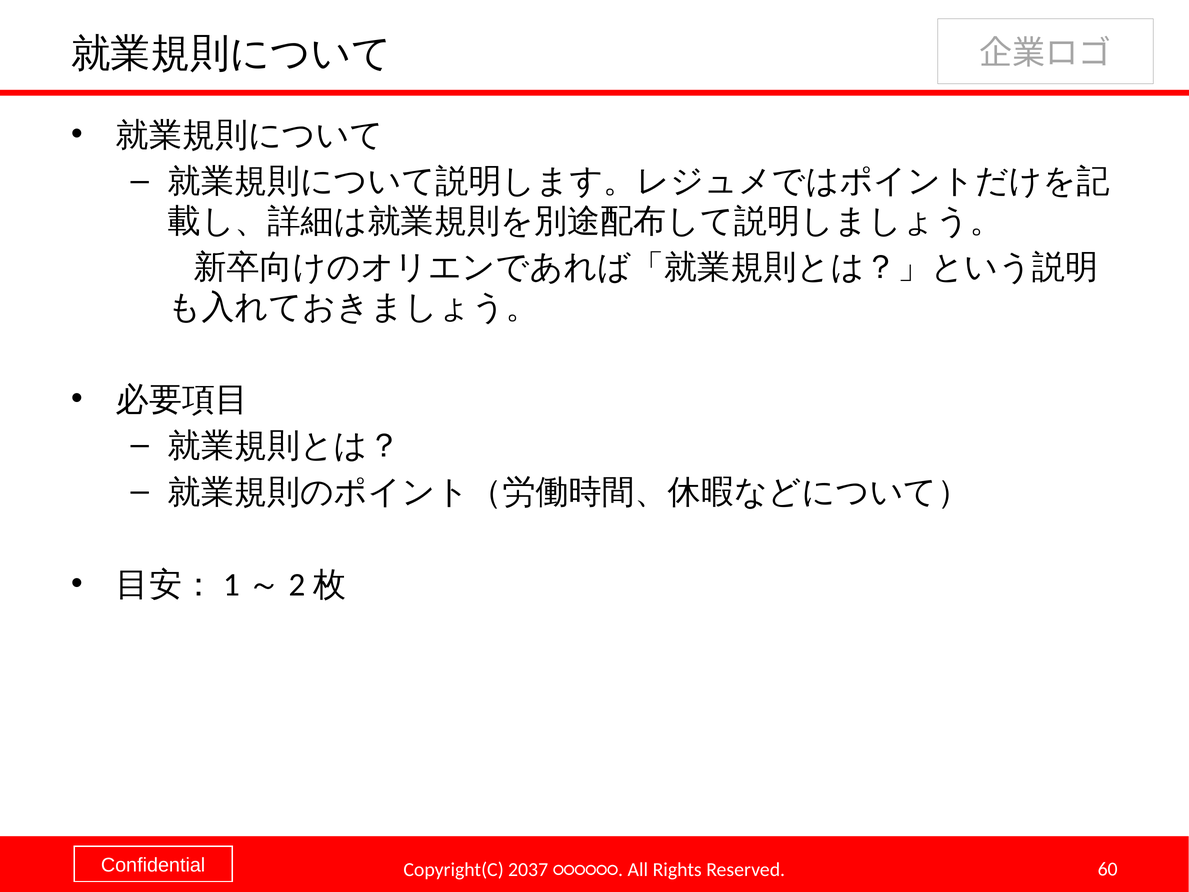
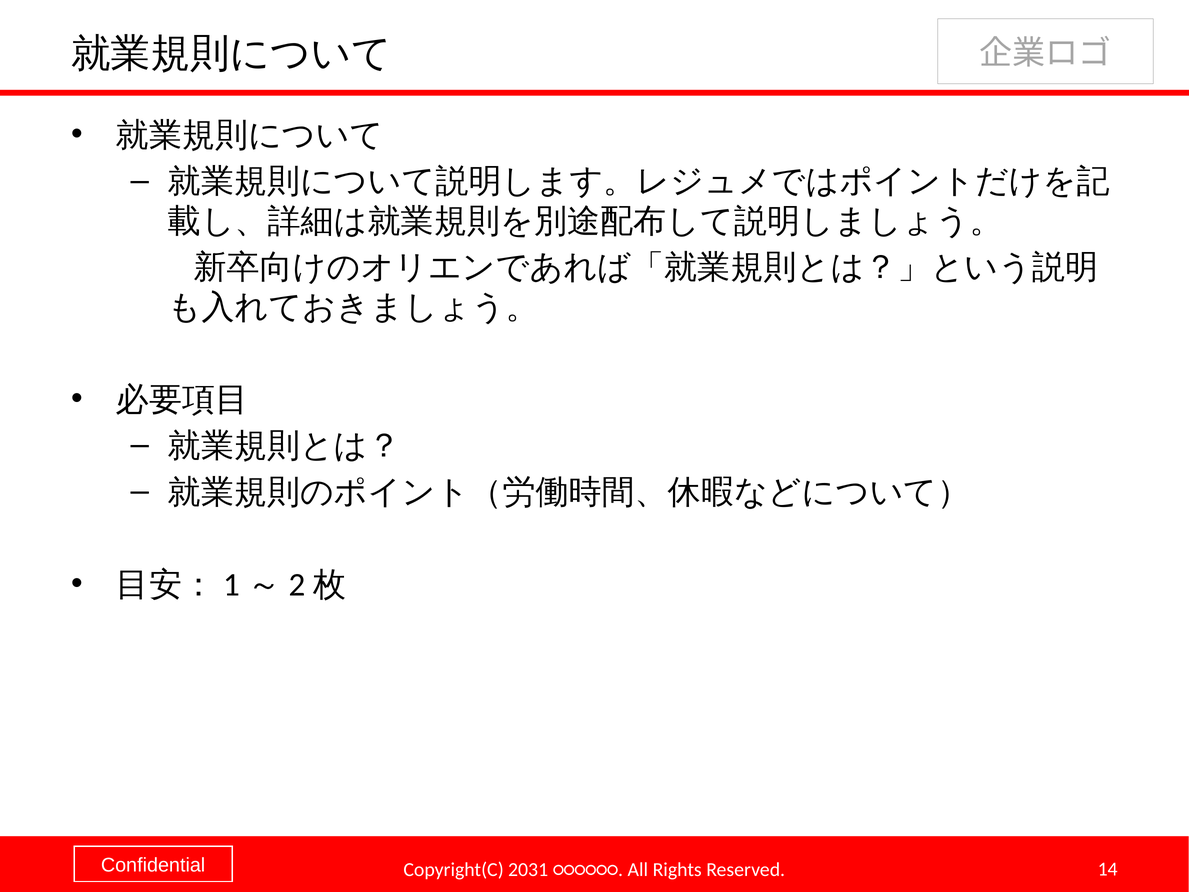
2037: 2037 -> 2031 (528, 869)
60: 60 -> 14 (1108, 869)
